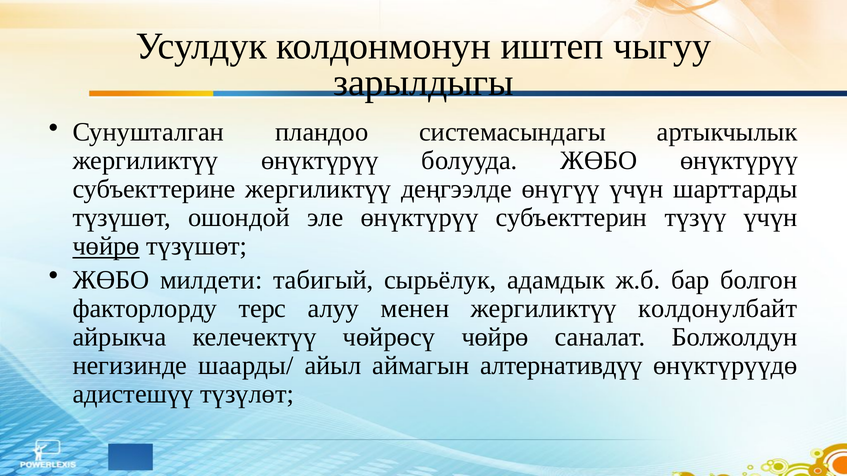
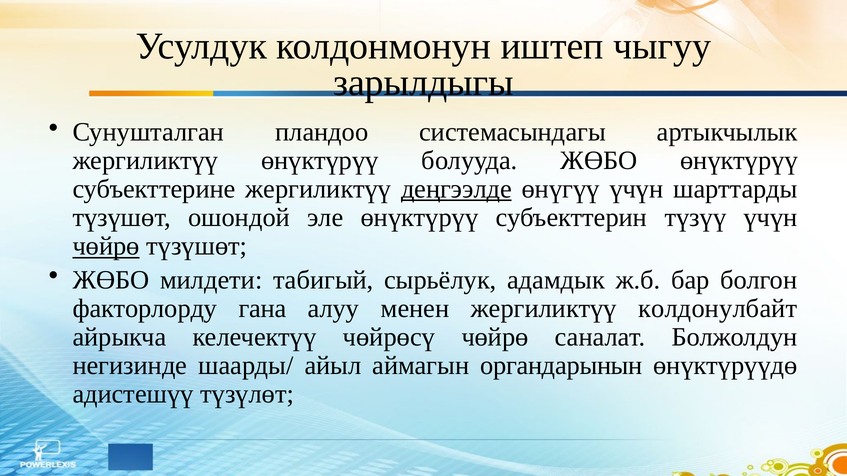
деңгээлде underline: none -> present (456, 189)
терс: терс -> гана (262, 309)
алтернативдүү: алтернативдүү -> органдарынын (561, 366)
